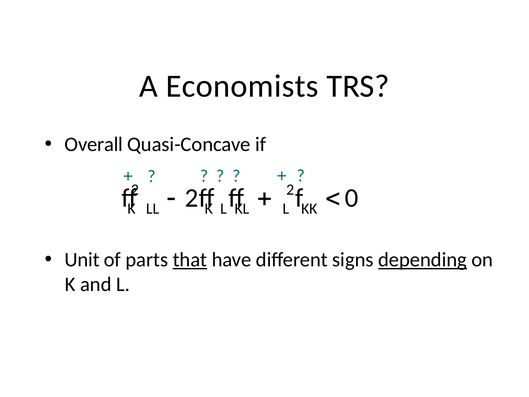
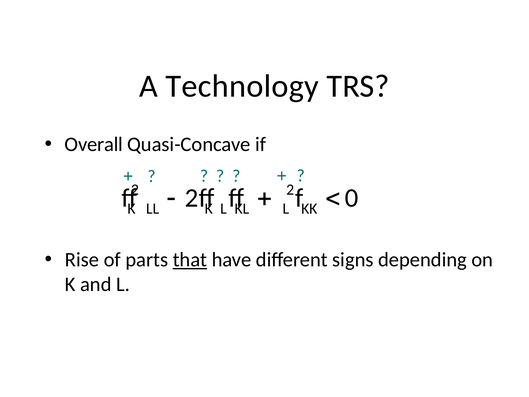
Economists: Economists -> Technology (242, 86)
Unit: Unit -> Rise (82, 260)
depending underline: present -> none (423, 260)
